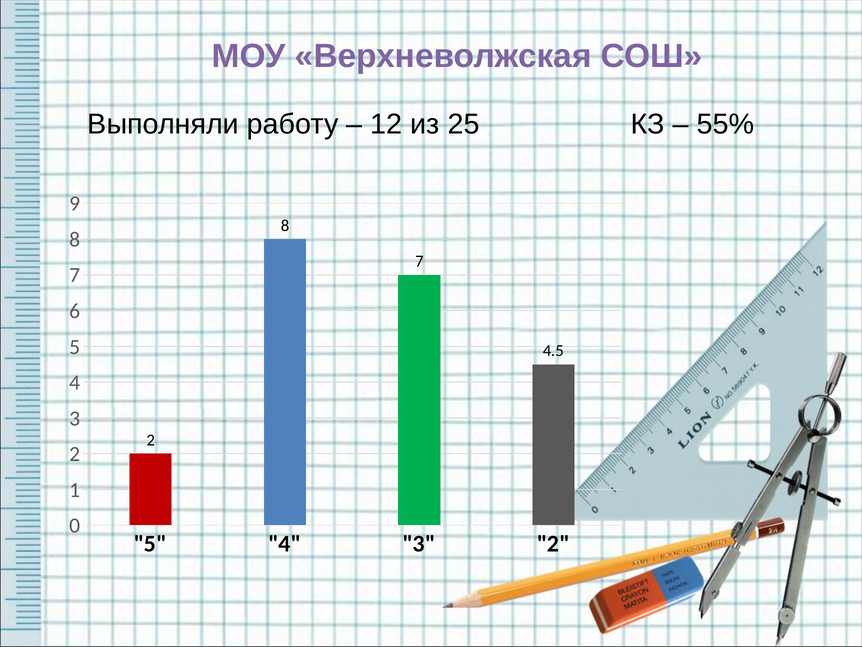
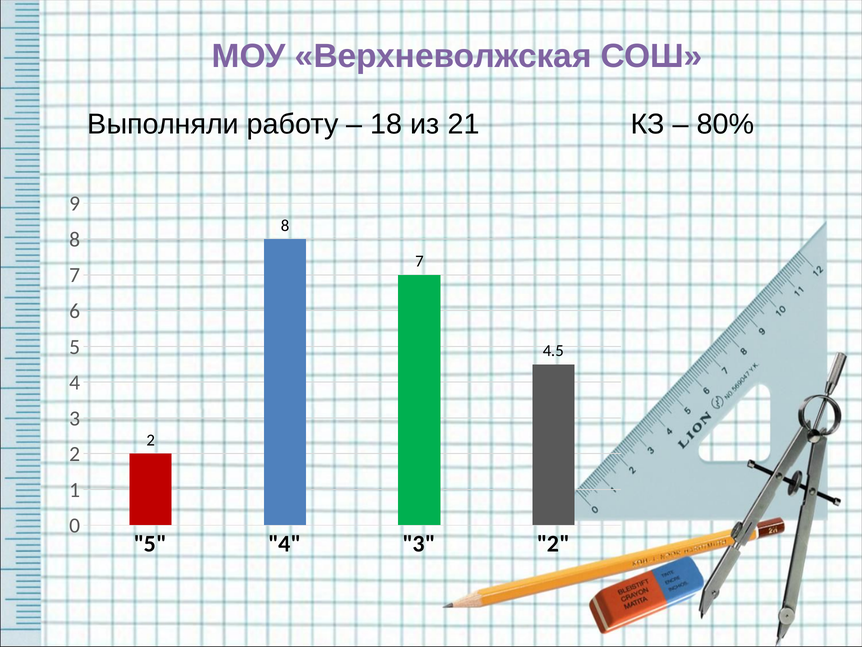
12: 12 -> 18 (386, 124)
25: 25 -> 21 (464, 124)
55%: 55% -> 80% (725, 124)
